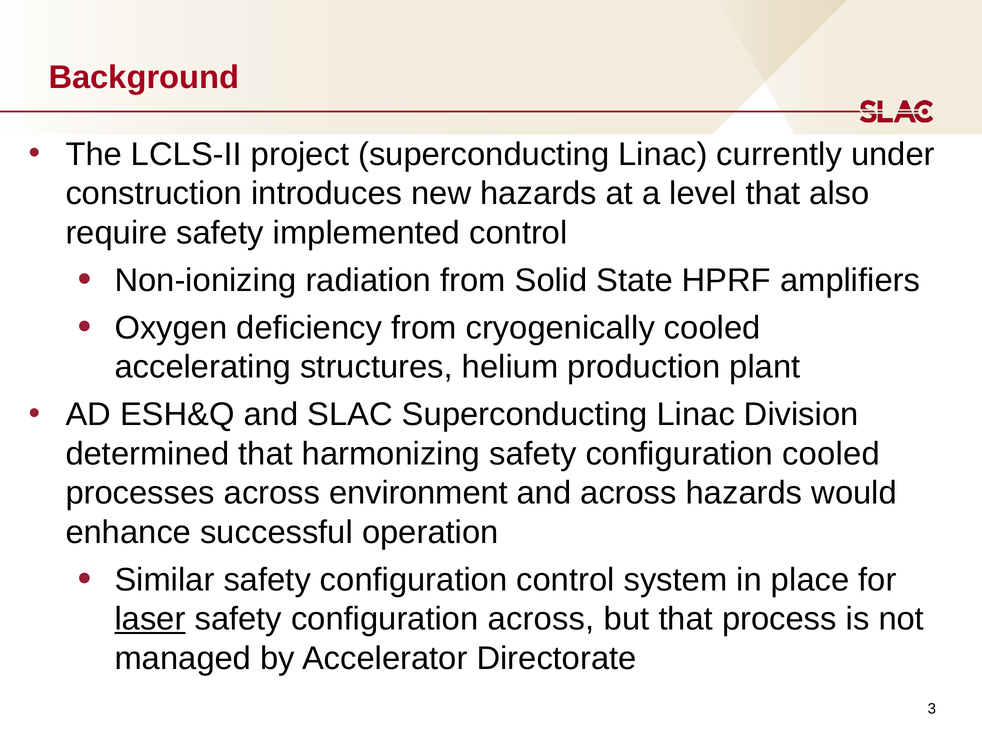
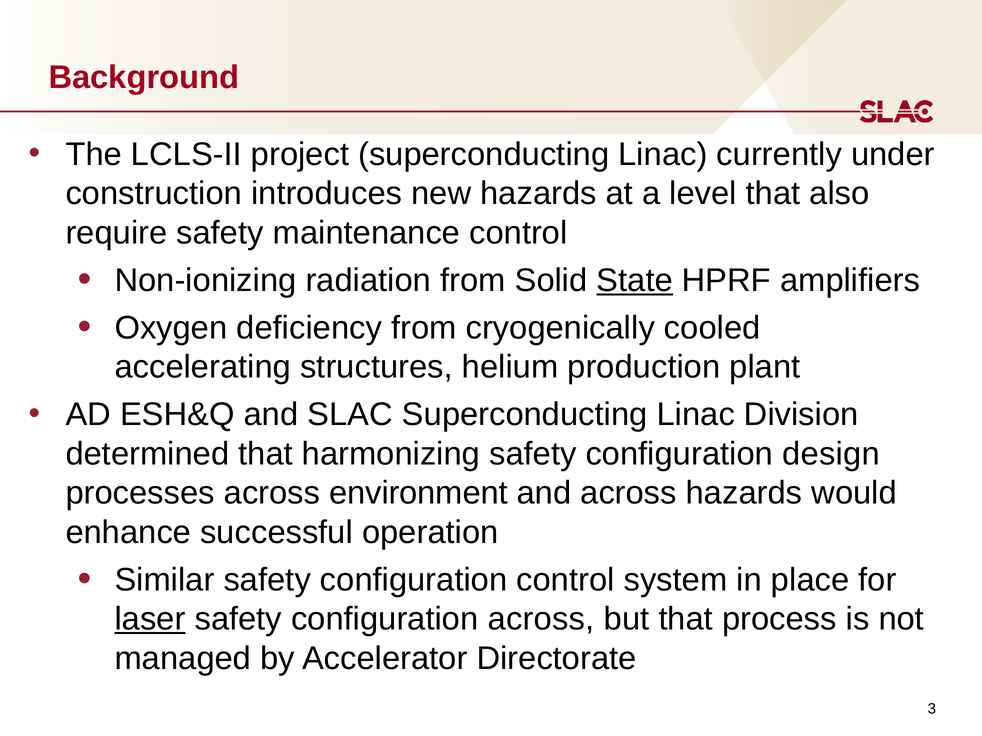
implemented: implemented -> maintenance (367, 233)
State underline: none -> present (635, 281)
configuration cooled: cooled -> design (831, 454)
